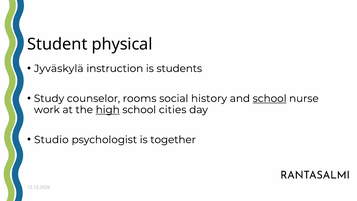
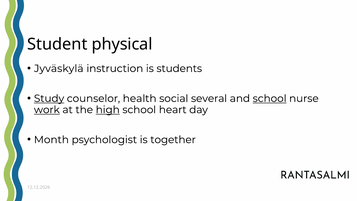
Study underline: none -> present (49, 98)
rooms: rooms -> health (140, 98)
history: history -> several (209, 98)
work underline: none -> present (47, 110)
cities: cities -> heart (173, 110)
Studio: Studio -> Month (51, 140)
